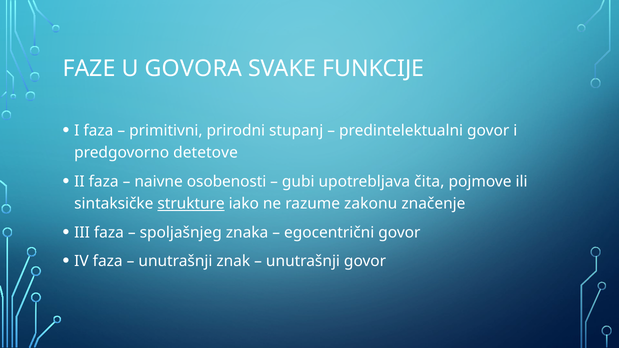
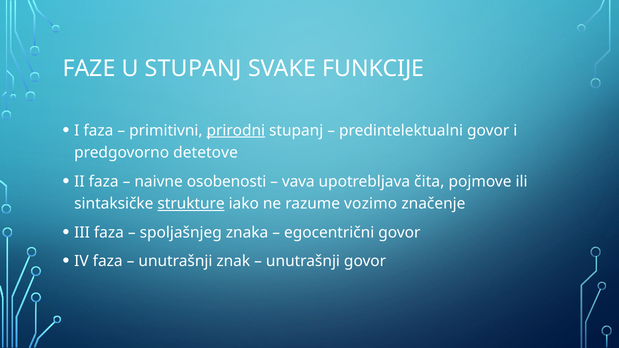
U GOVORA: GOVORA -> STUPANJ (193, 69)
prirodni underline: none -> present (236, 131)
gubi: gubi -> vava (298, 182)
zakonu: zakonu -> vozimo (371, 204)
